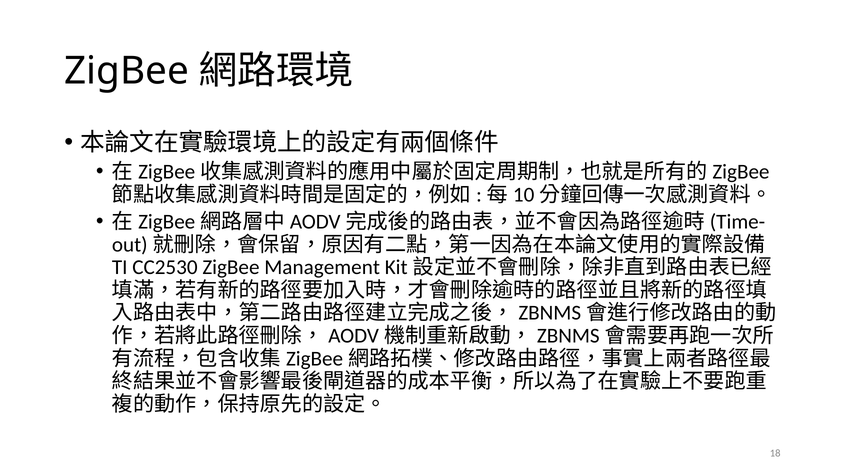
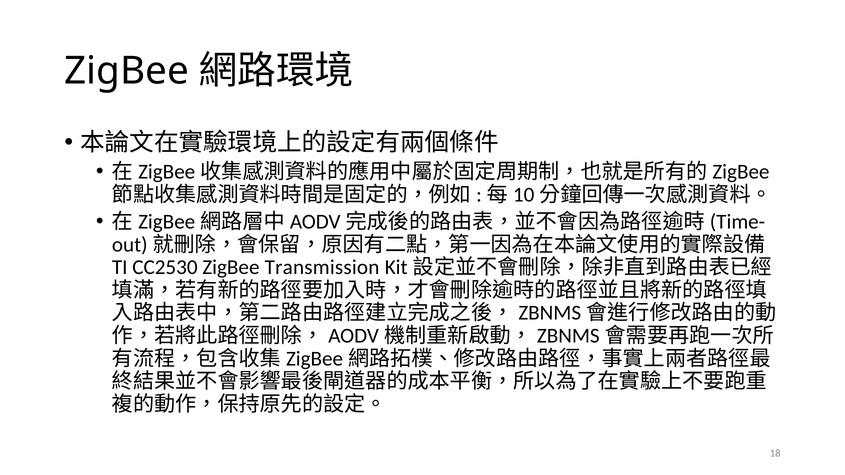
Management: Management -> Transmission (322, 268)
